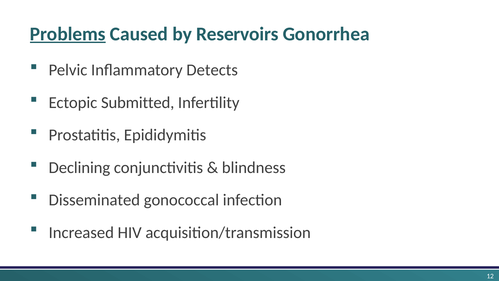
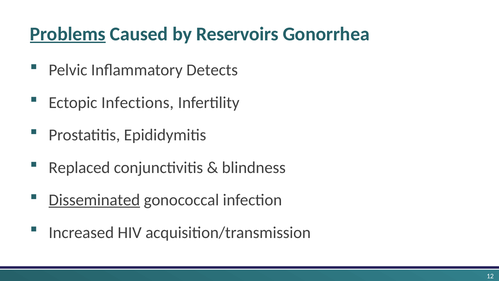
Submitted: Submitted -> Infections (138, 103)
Declining: Declining -> Replaced (79, 167)
Disseminated underline: none -> present (94, 200)
